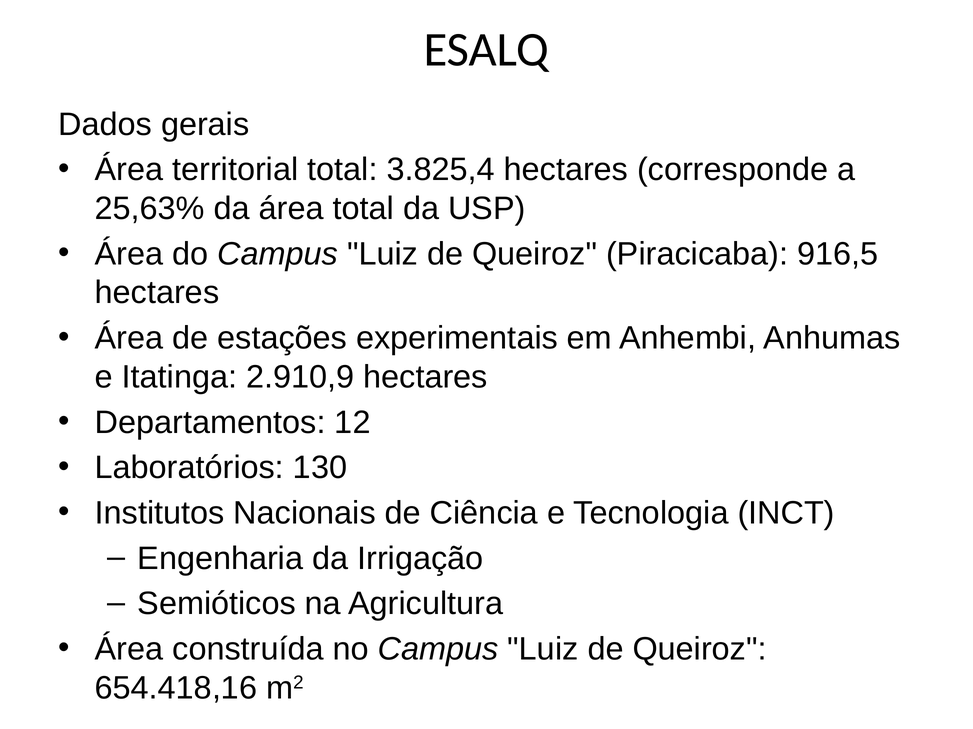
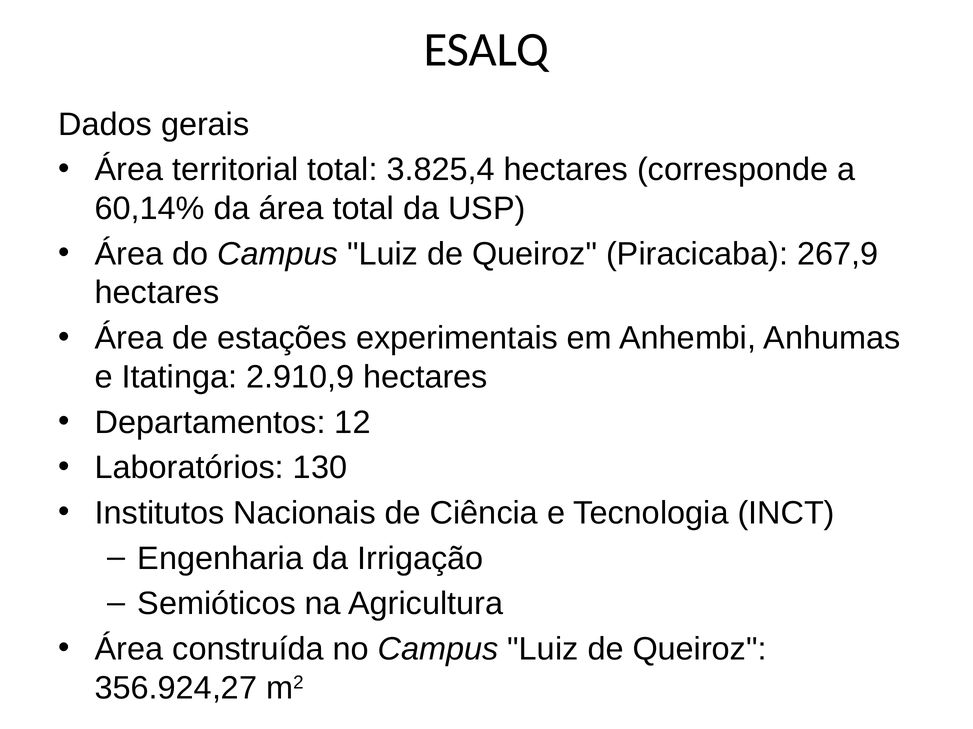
25,63%: 25,63% -> 60,14% (150, 209)
916,5: 916,5 -> 267,9 (838, 254)
654.418,16: 654.418,16 -> 356.924,27 (176, 689)
